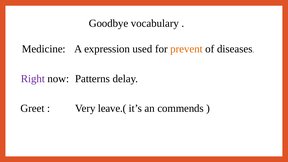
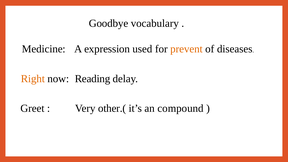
Right colour: purple -> orange (33, 79)
Patterns: Patterns -> Reading (93, 79)
leave.(: leave.( -> other.( (112, 108)
commends: commends -> compound (181, 108)
